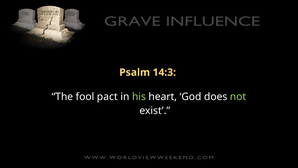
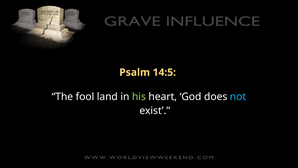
14:3: 14:3 -> 14:5 (164, 72)
pact: pact -> land (107, 97)
not colour: light green -> light blue (238, 97)
